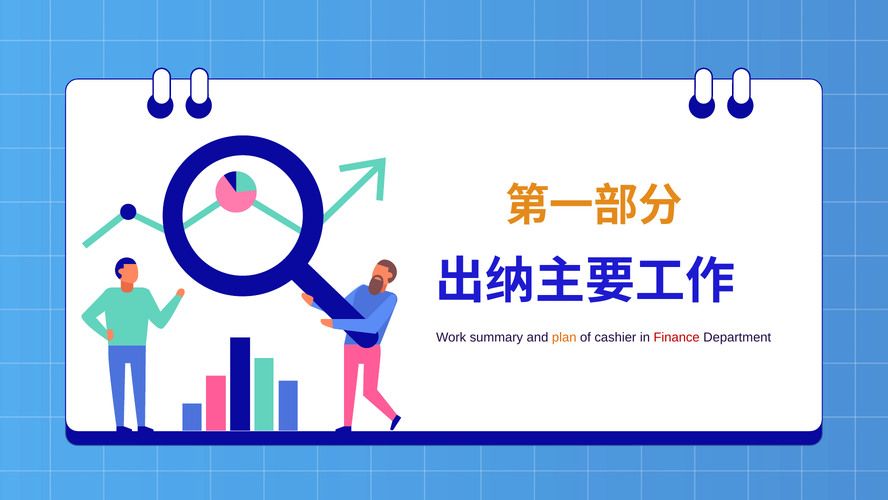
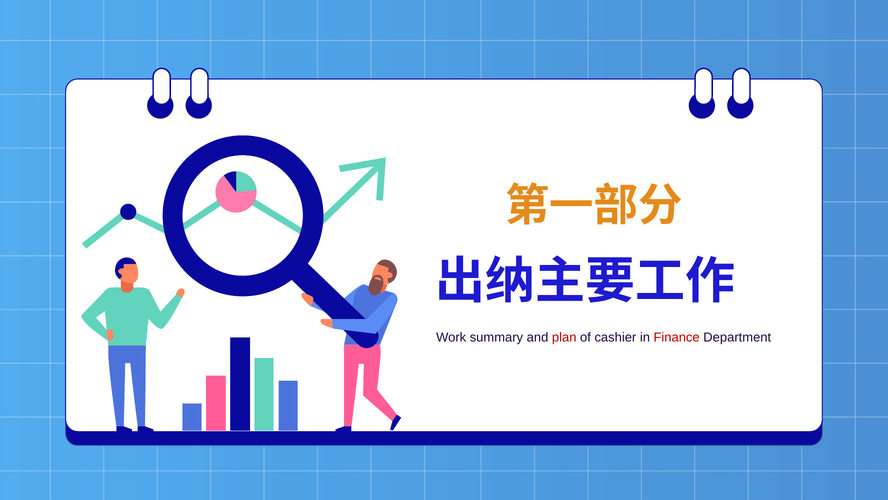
plan colour: orange -> red (564, 337)
